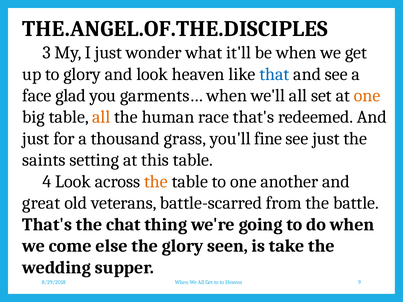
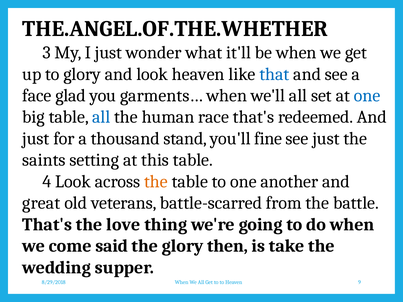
THE.ANGEL.OF.THE.DISCIPLES: THE.ANGEL.OF.THE.DISCIPLES -> THE.ANGEL.OF.THE.WHETHER (175, 29)
one colour: orange -> blue (367, 96)
all colour: orange -> blue (101, 117)
grass: grass -> stand (185, 139)
chat: chat -> love (123, 225)
else: else -> said (112, 246)
seen: seen -> then (228, 246)
